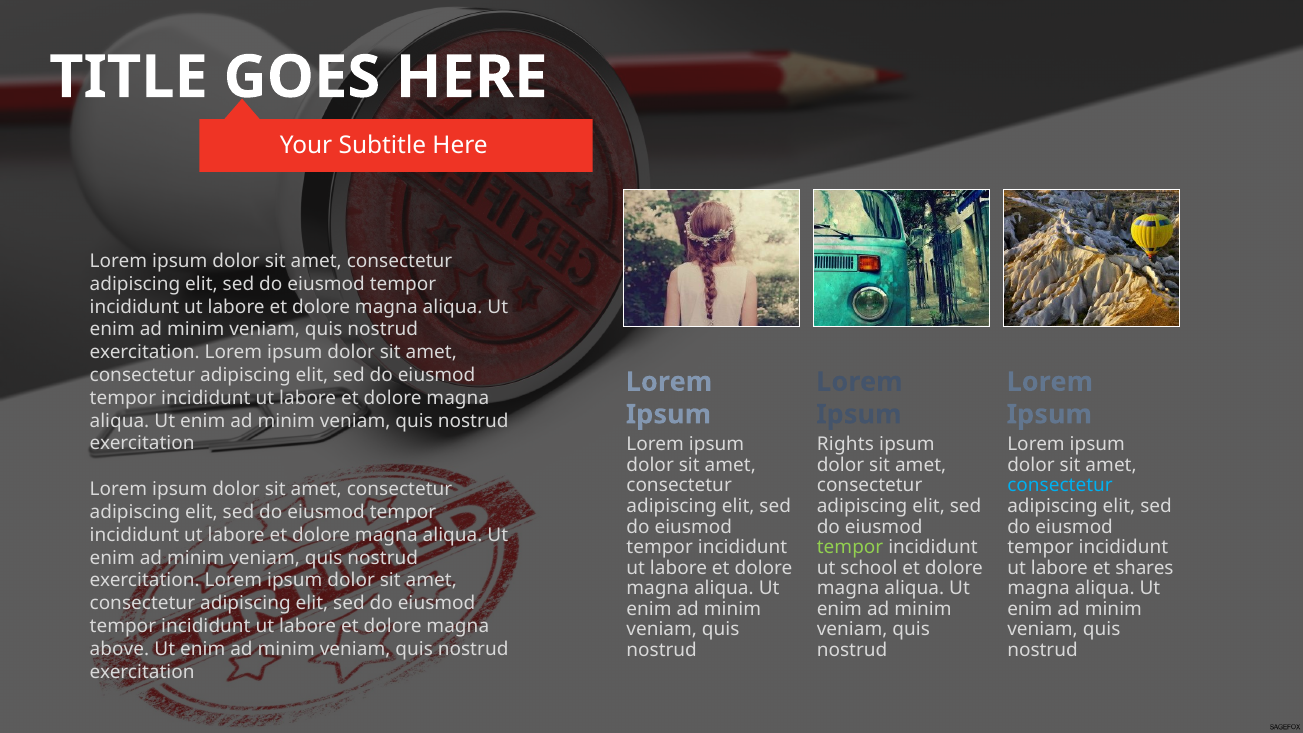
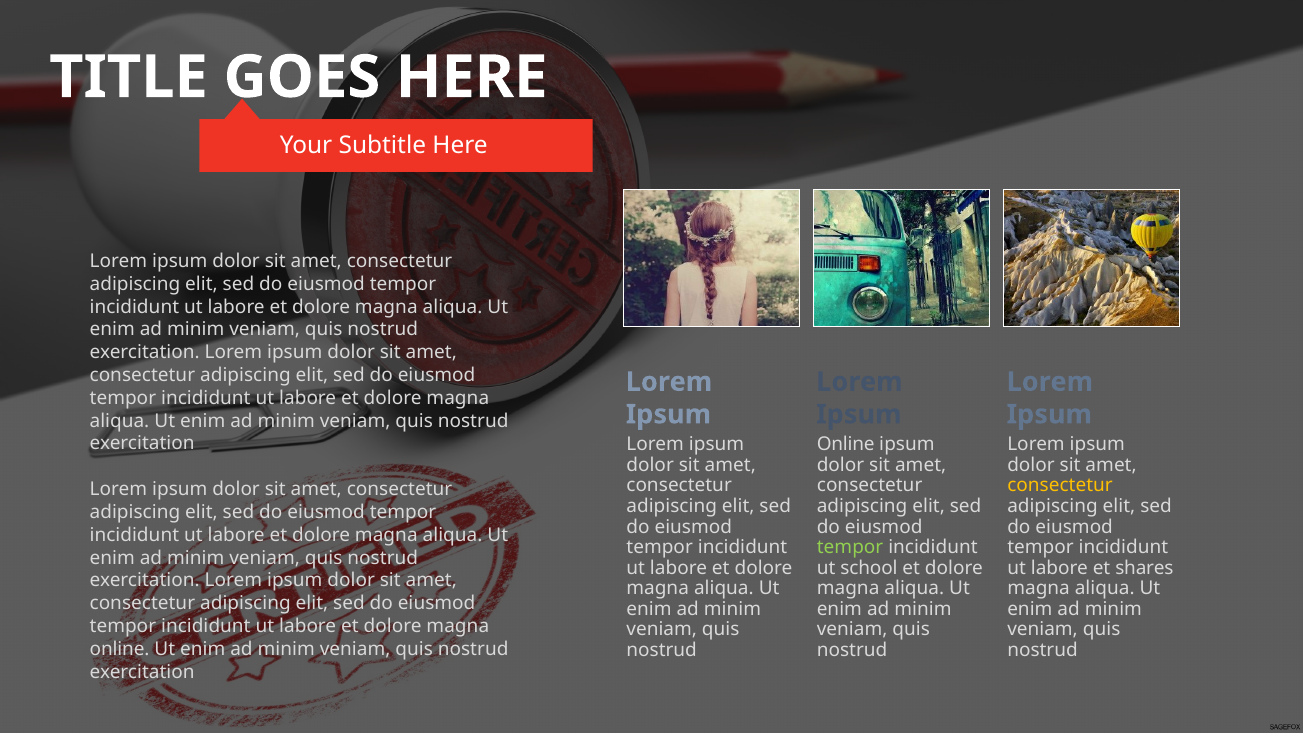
Rights: Rights -> Online (846, 445)
consectetur colour: light blue -> yellow (1060, 486)
above: above -> online (120, 649)
